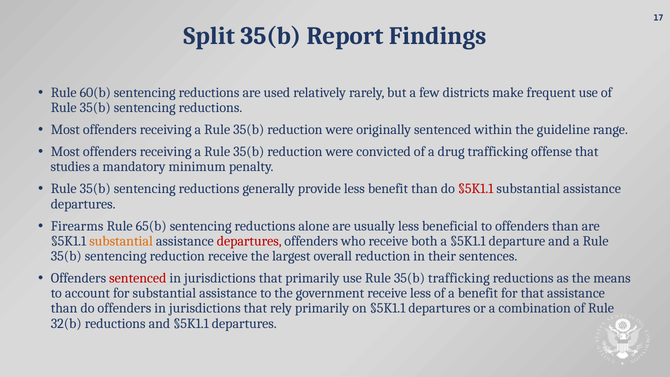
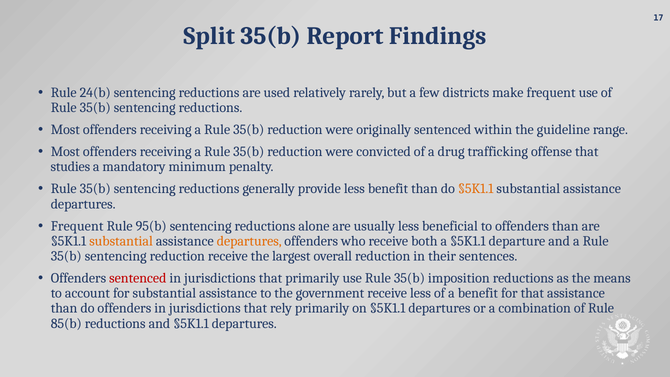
60(b: 60(b -> 24(b (95, 92)
§5K1.1 colour: red -> orange (476, 189)
Firearms: Firearms -> Frequent (77, 226)
65(b: 65(b -> 95(b (151, 226)
departures colour: red -> orange (249, 241)
35(b trafficking: trafficking -> imposition (459, 278)
32(b: 32(b -> 85(b (66, 323)
